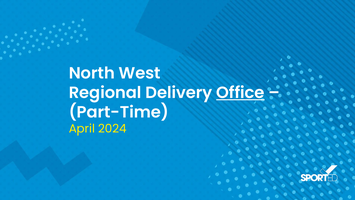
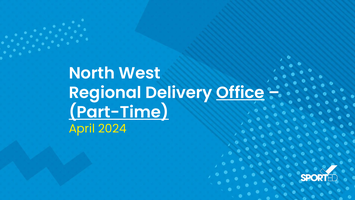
Part-Time underline: none -> present (119, 112)
